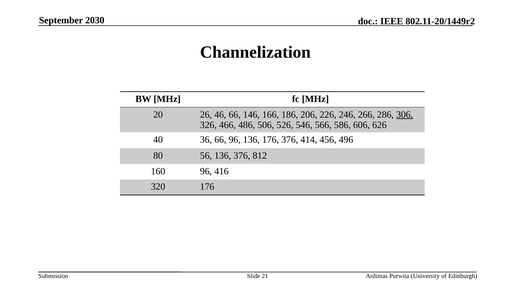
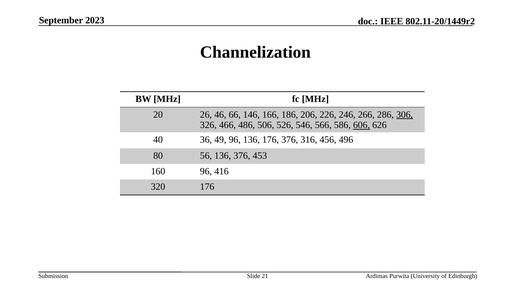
2030: 2030 -> 2023 (95, 20)
606 underline: none -> present (362, 125)
36 66: 66 -> 49 (220, 139)
414: 414 -> 316 (309, 139)
812: 812 -> 453 (260, 155)
